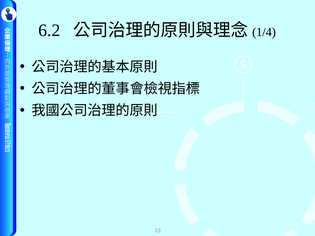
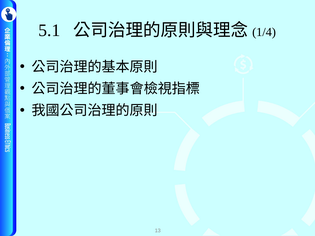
6.2: 6.2 -> 5.1 (49, 30)
